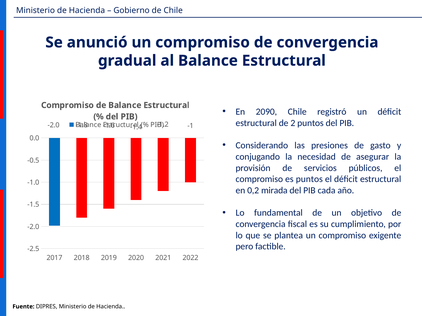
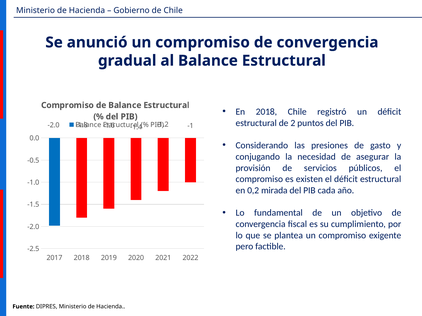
En 2090: 2090 -> 2018 (266, 112)
es puntos: puntos -> existen (309, 179)
